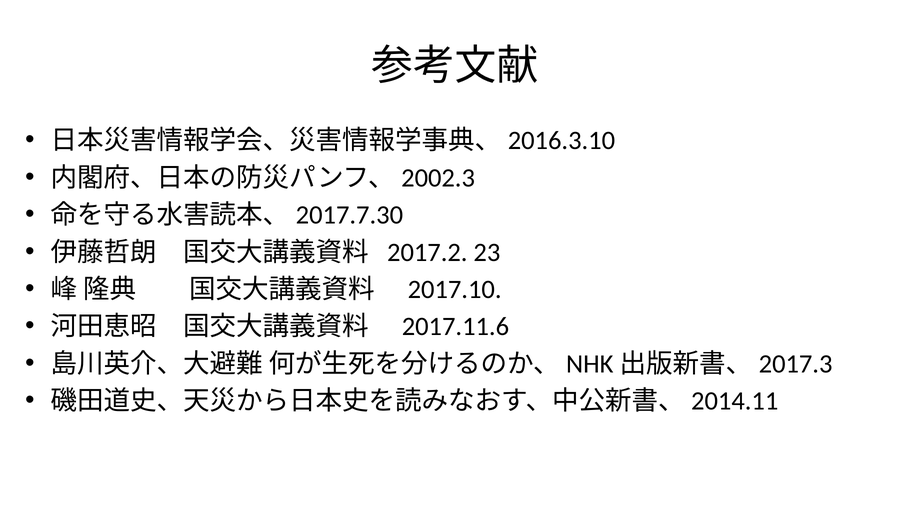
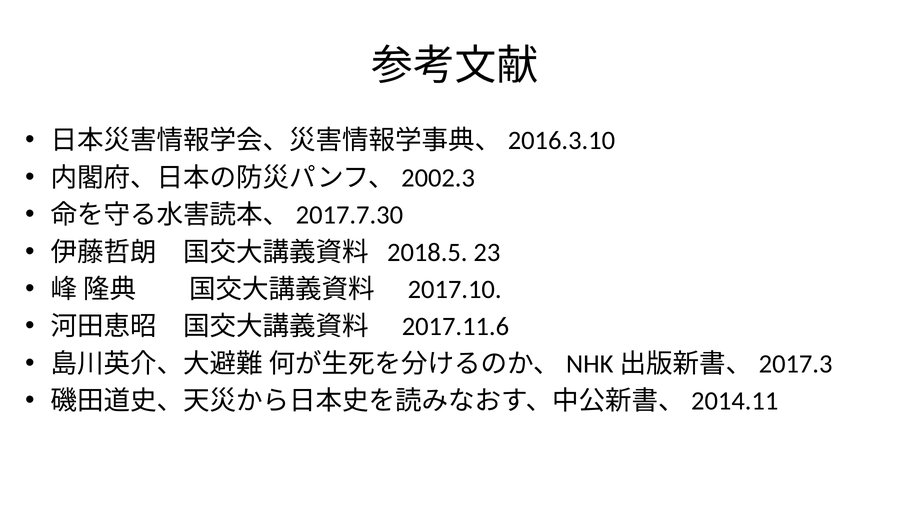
2017.2: 2017.2 -> 2018.5 (427, 252)
